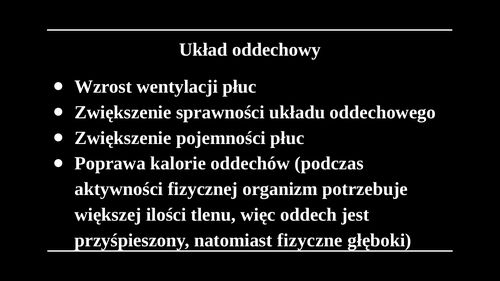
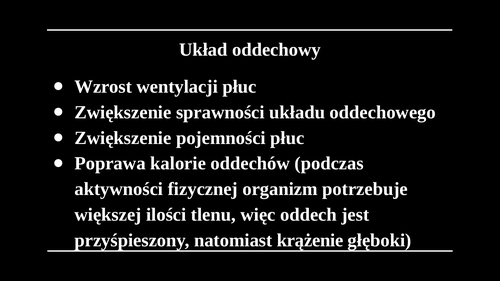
fizyczne: fizyczne -> krążenie (310, 241)
